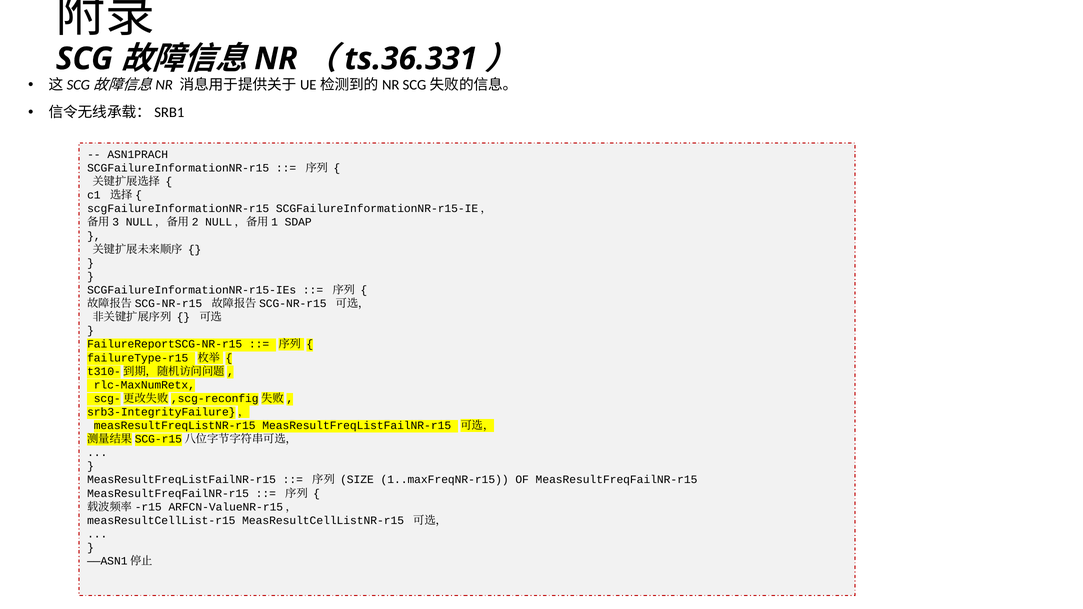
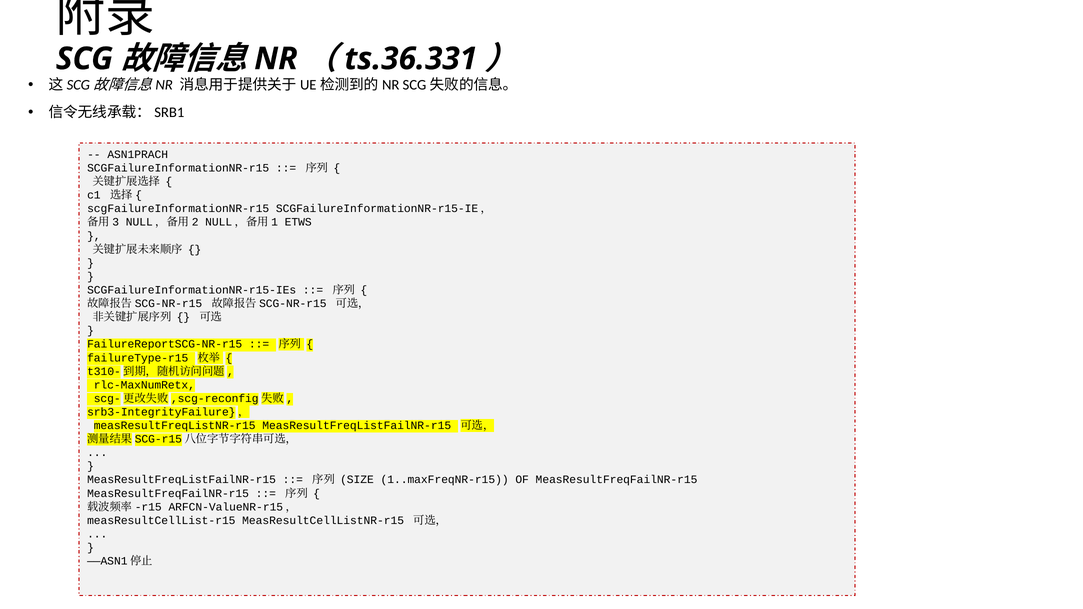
SDAP: SDAP -> ETWS (298, 222)
